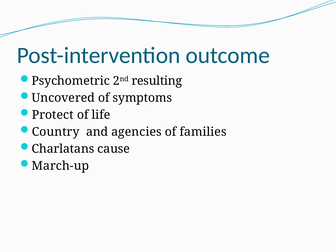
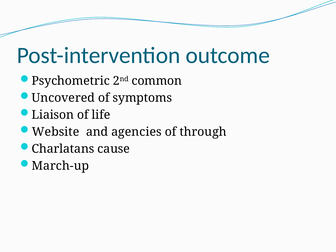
resulting: resulting -> common (157, 81)
Protect: Protect -> Liaison (53, 115)
Country: Country -> Website (56, 132)
families: families -> through (203, 132)
